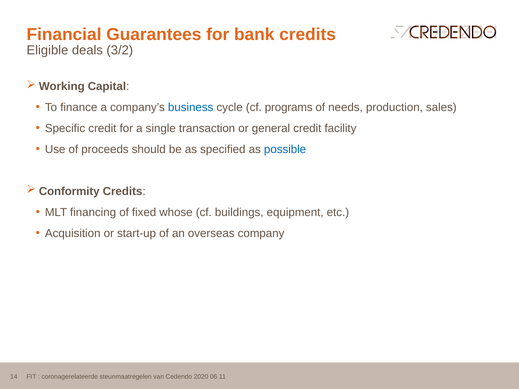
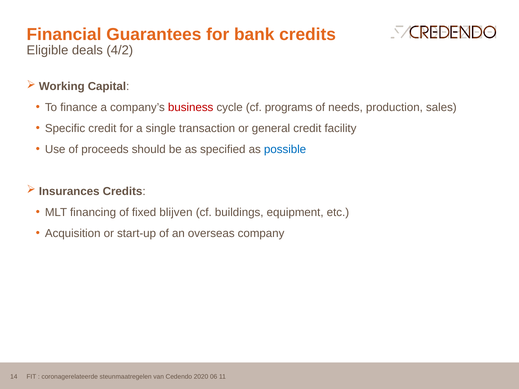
3/2: 3/2 -> 4/2 (120, 50)
business colour: blue -> red (191, 108)
Conformity: Conformity -> Insurances (69, 191)
whose: whose -> blijven (176, 212)
